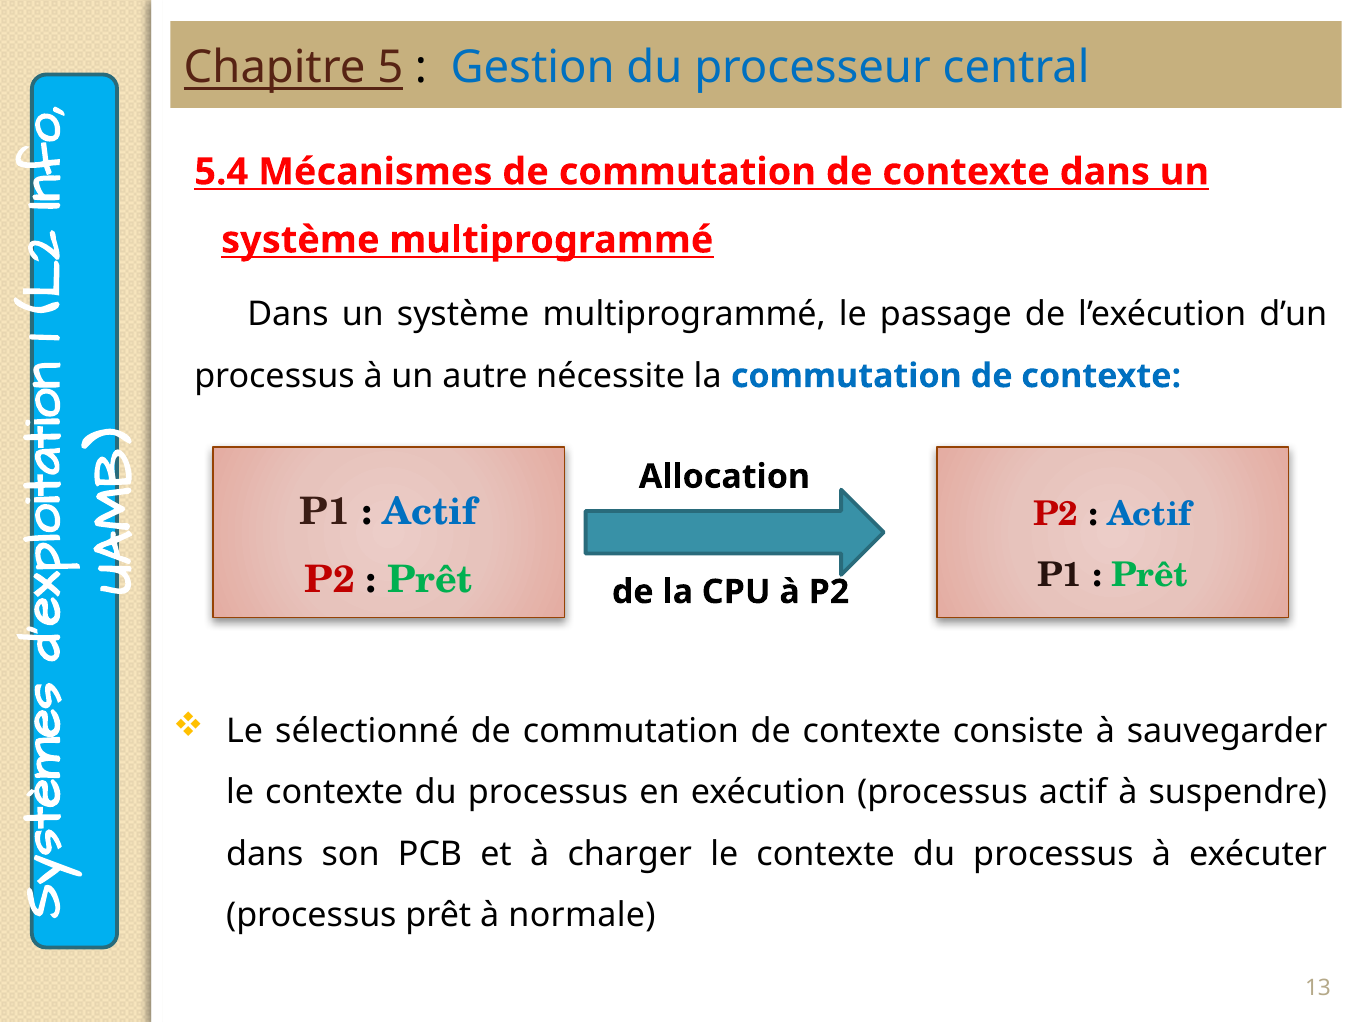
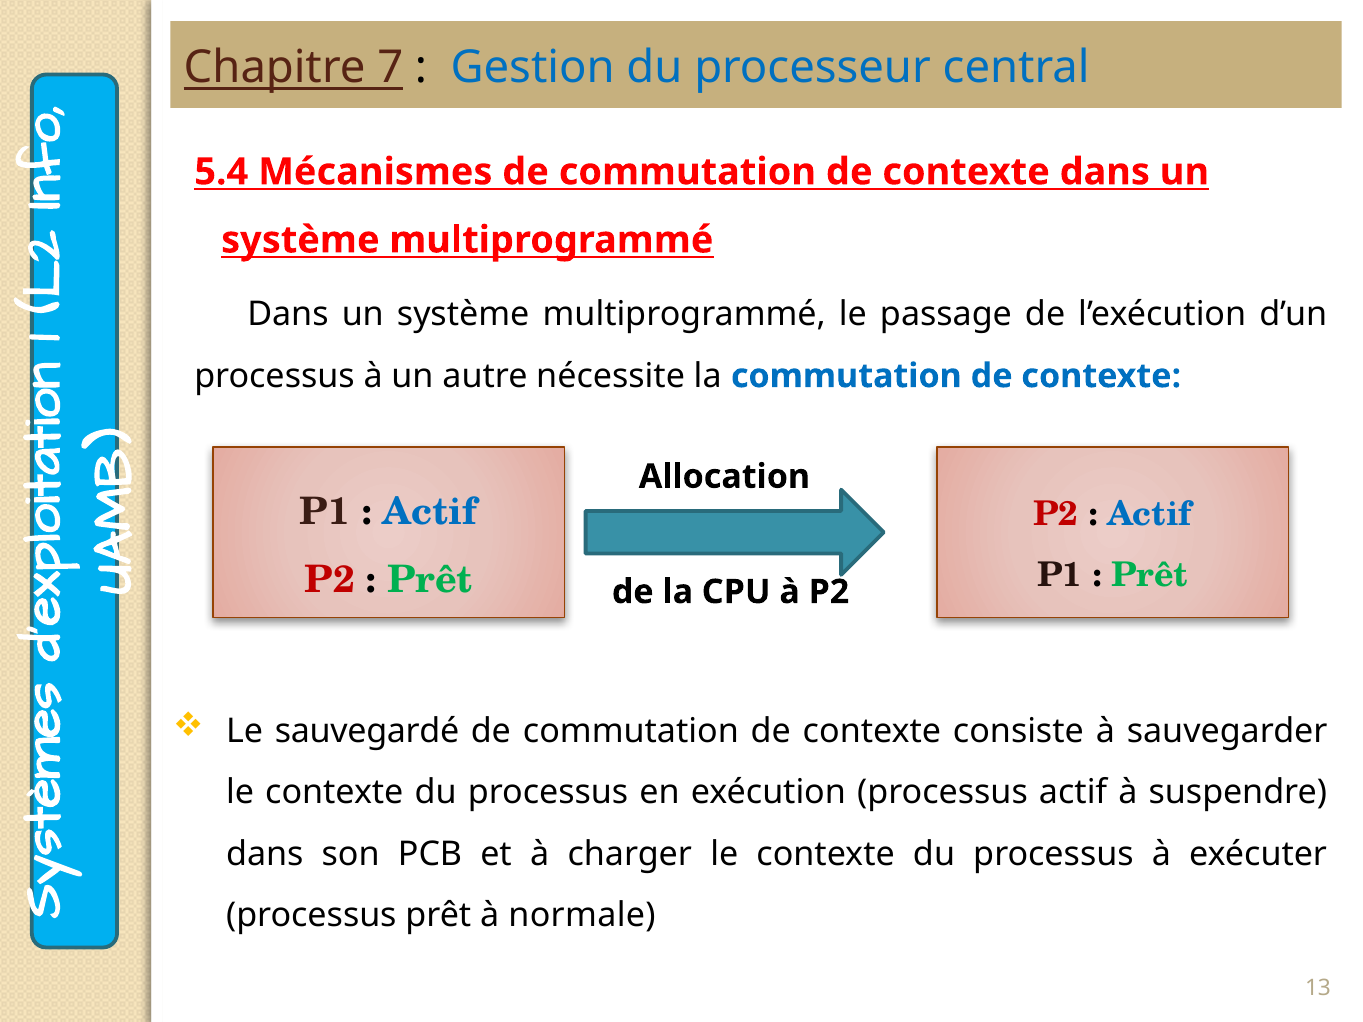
5: 5 -> 7 (390, 68)
sélectionné: sélectionné -> sauvegardé (367, 731)
